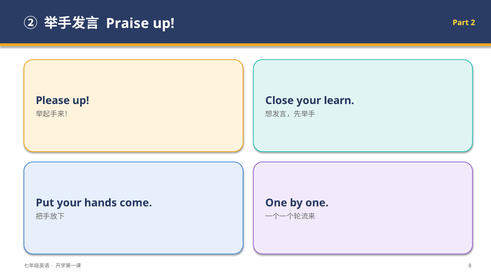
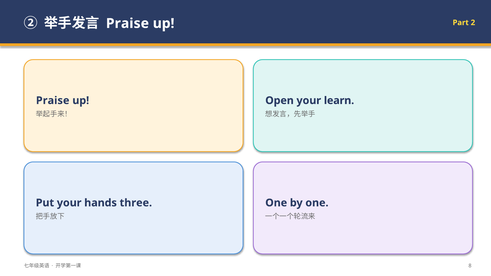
Please: Please -> Praise (53, 101)
Close: Close -> Open (279, 101)
come: come -> three (136, 203)
